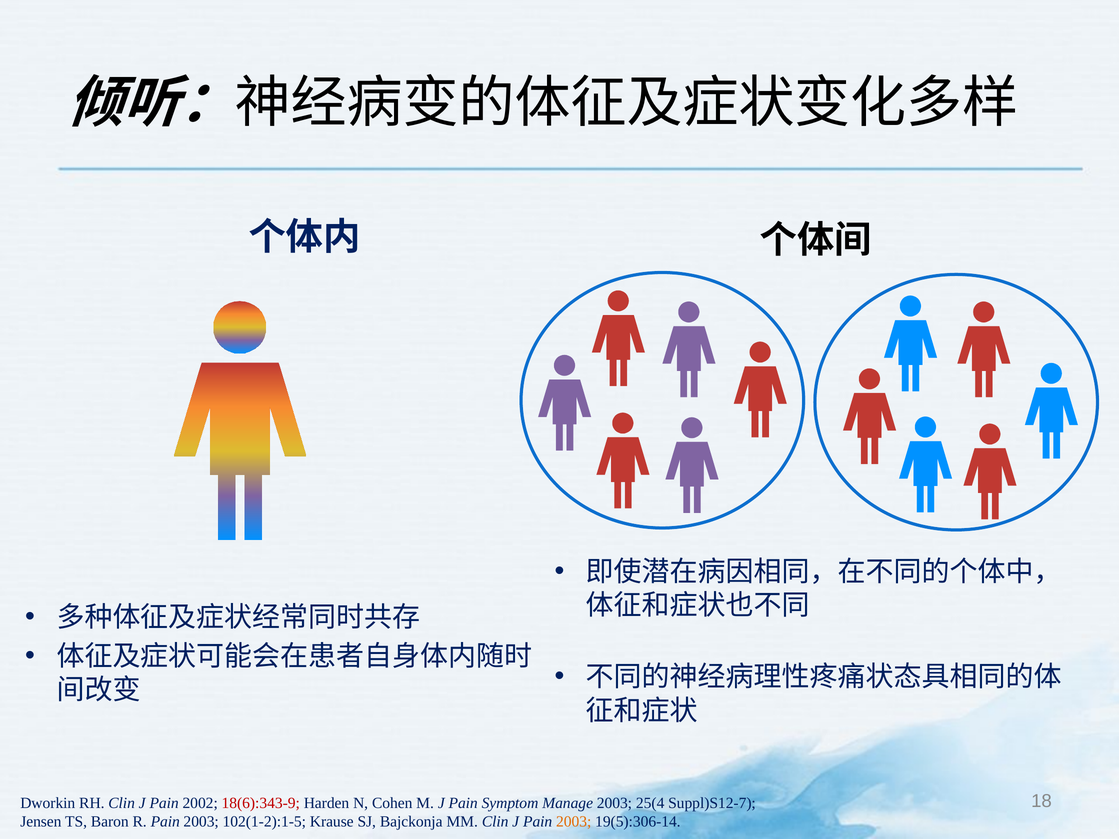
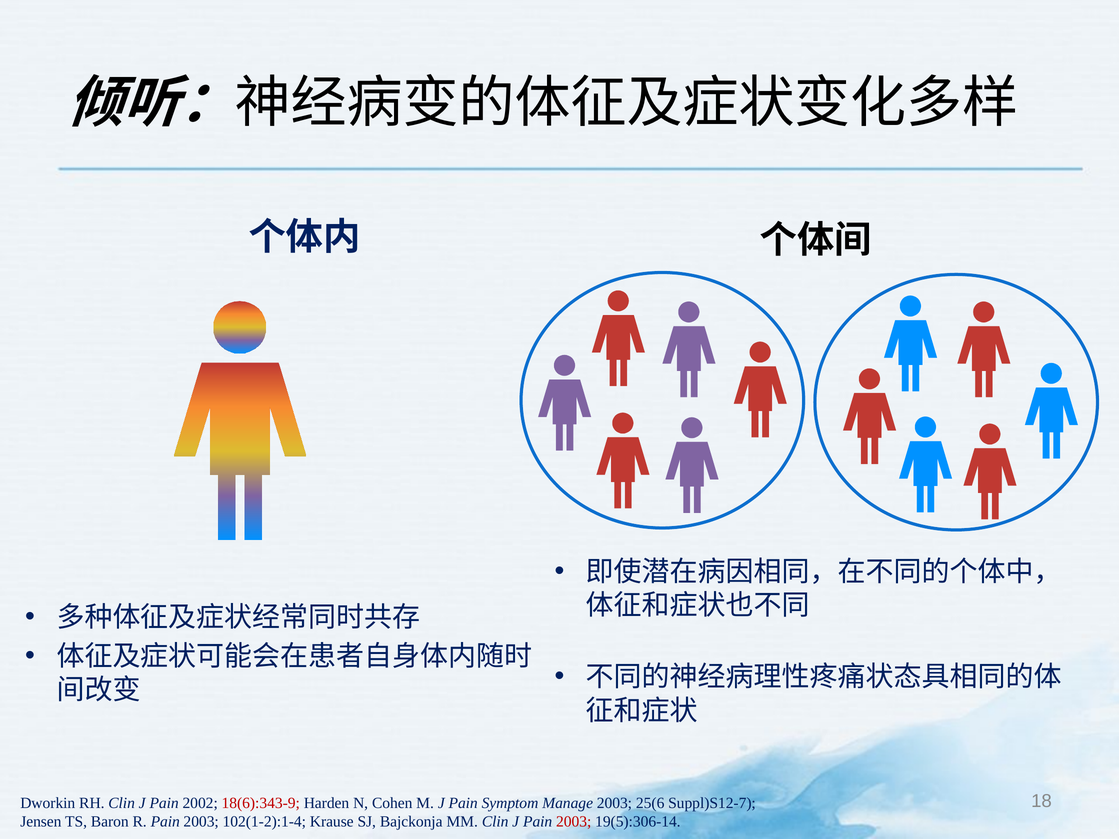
25(4: 25(4 -> 25(6 (650, 803)
102(1-2):1-5: 102(1-2):1-5 -> 102(1-2):1-4 (264, 822)
2003 colour: orange -> red (574, 822)
